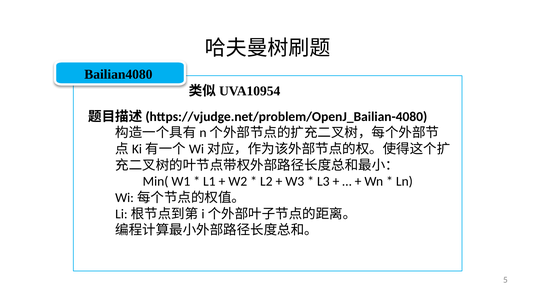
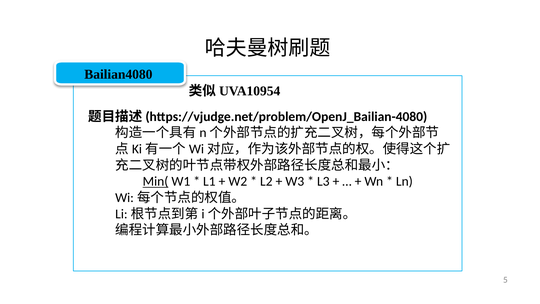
Min( underline: none -> present (156, 181)
